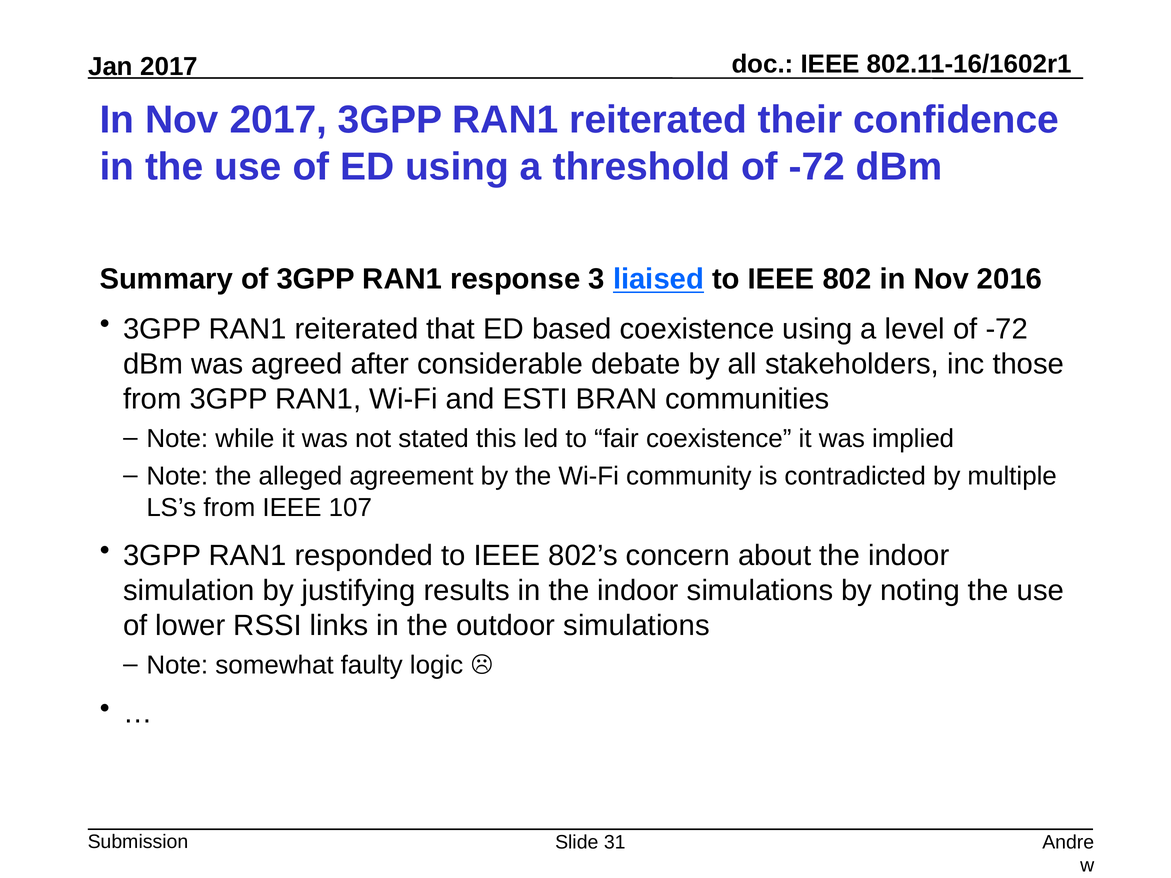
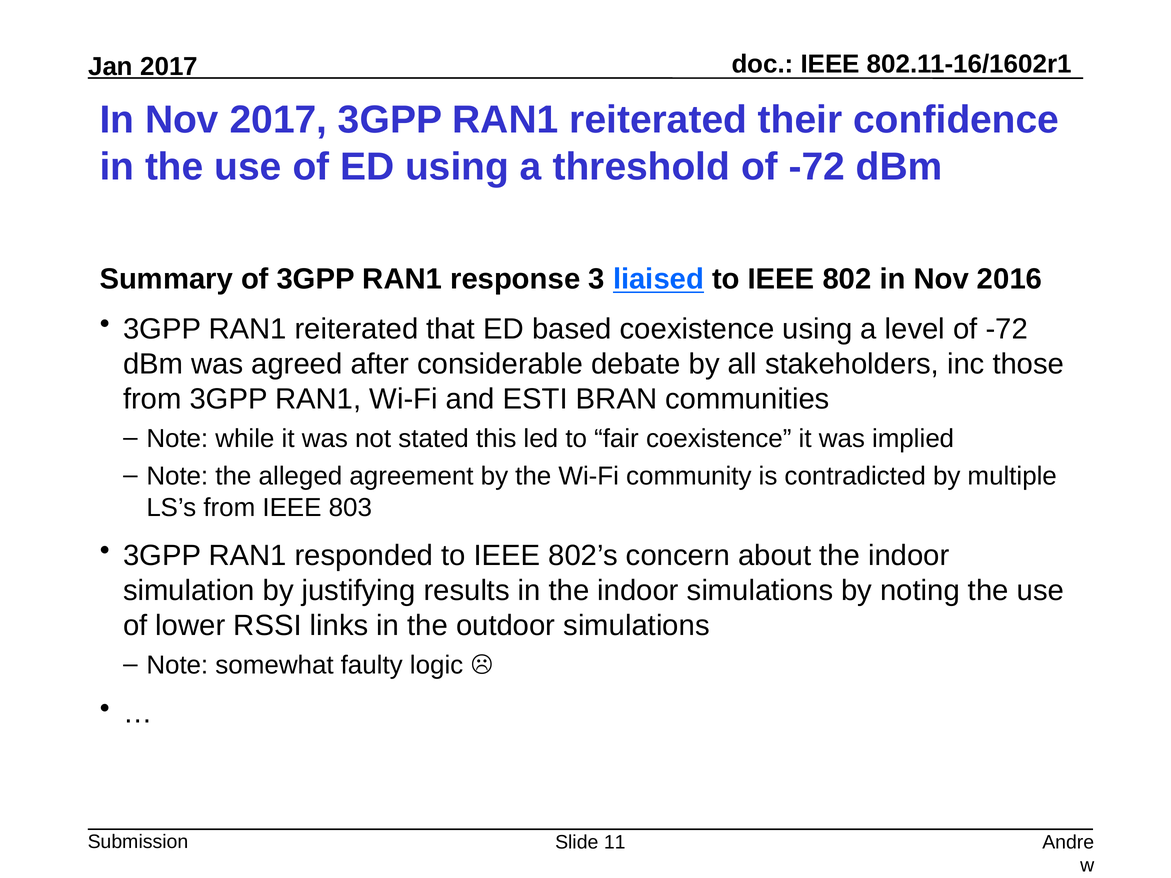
107: 107 -> 803 (350, 508)
31: 31 -> 11 (615, 842)
